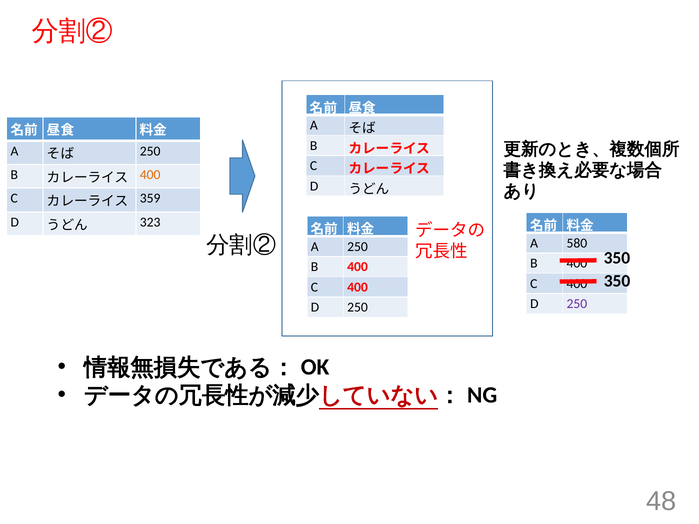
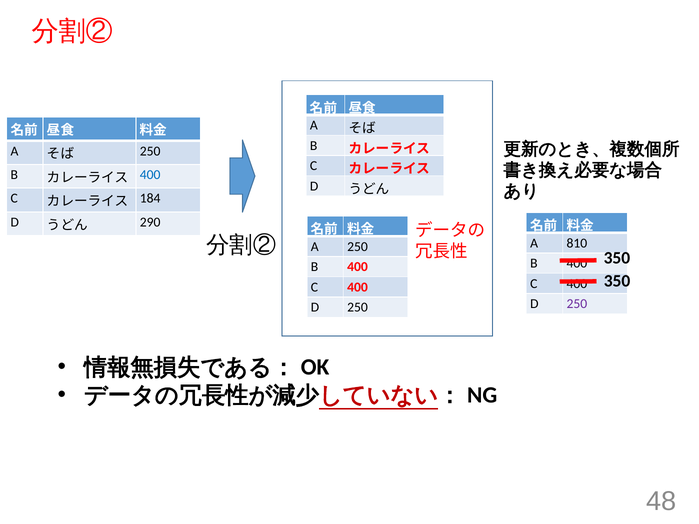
400 colour: orange -> blue (150, 175)
359: 359 -> 184 (150, 199)
323: 323 -> 290 (150, 222)
580: 580 -> 810 (577, 243)
